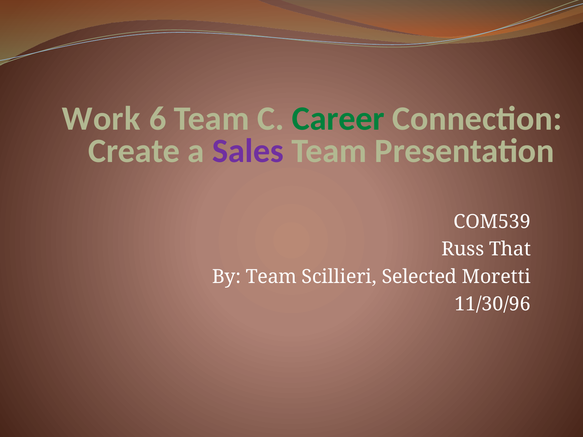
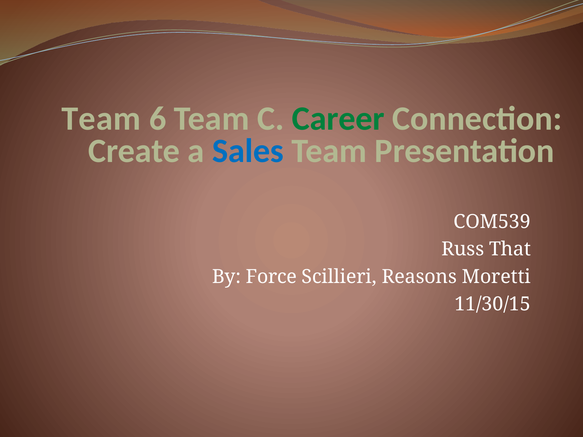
Work: Work -> Team (101, 119)
Sales colour: purple -> blue (248, 151)
By Team: Team -> Force (271, 277)
Selected: Selected -> Reasons (419, 277)
11/30/96: 11/30/96 -> 11/30/15 (493, 304)
